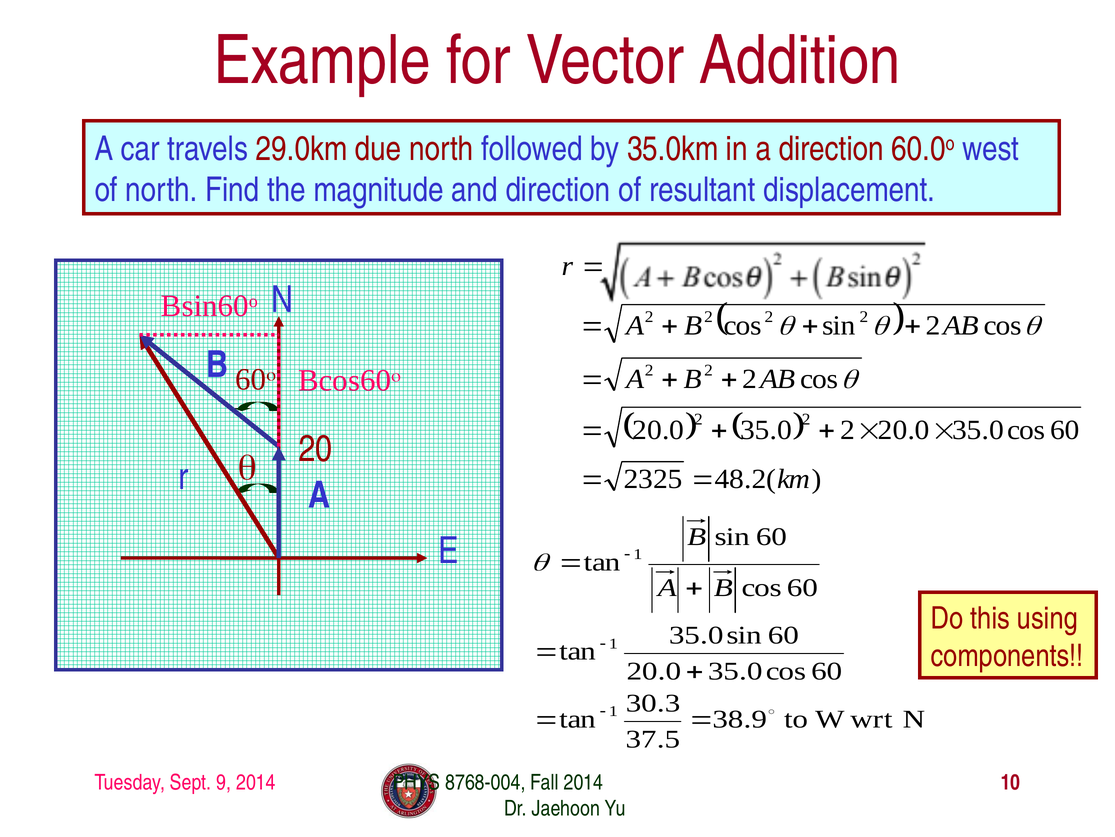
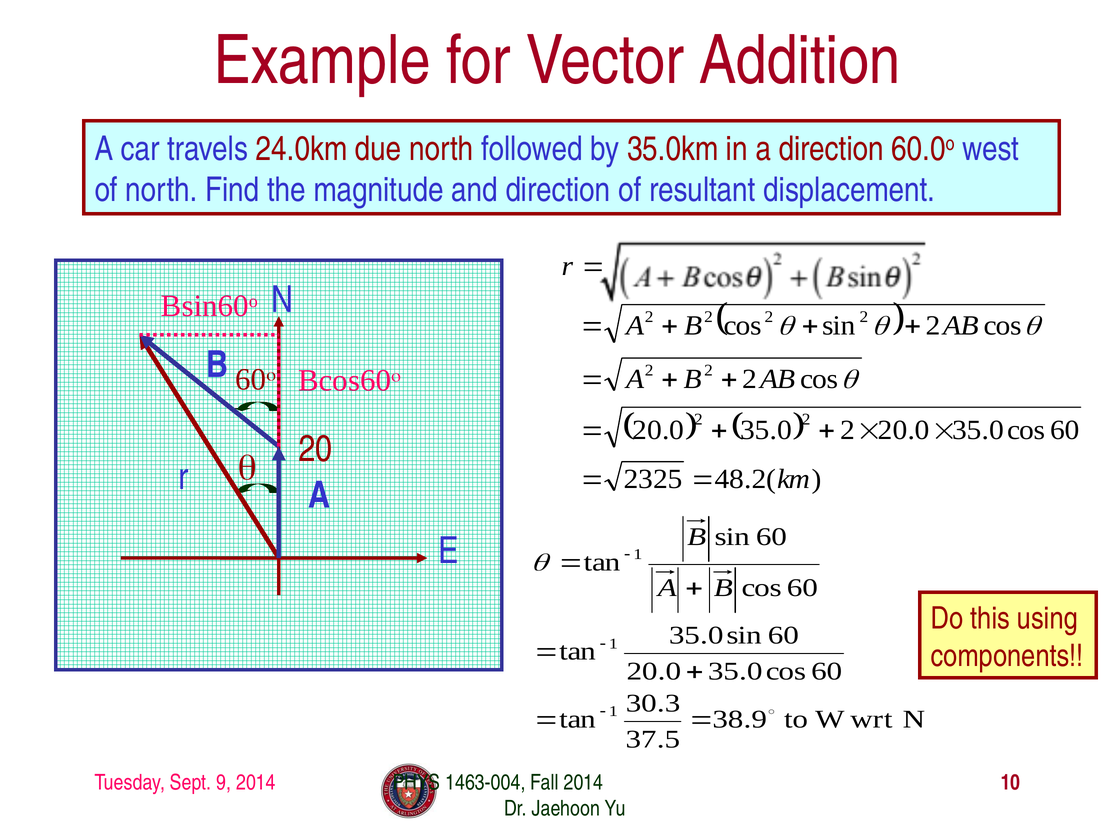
29.0km: 29.0km -> 24.0km (302, 149)
8768-004: 8768-004 -> 1463-004 (485, 782)
